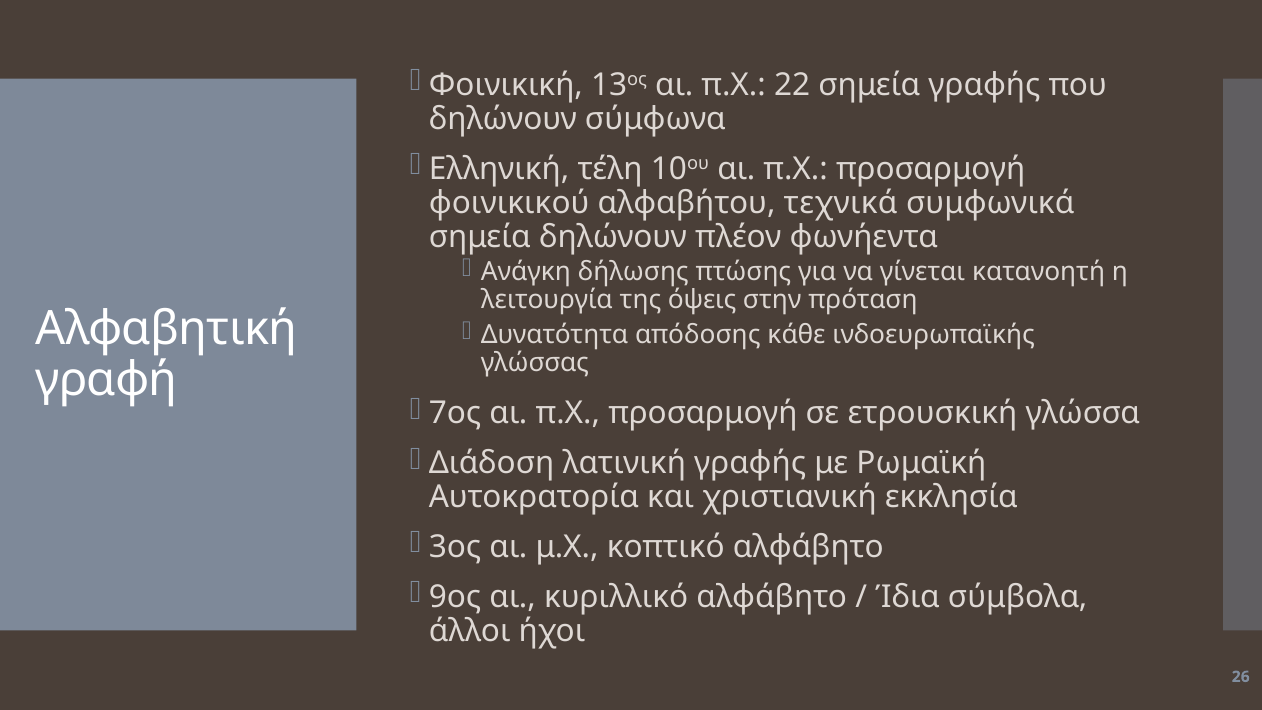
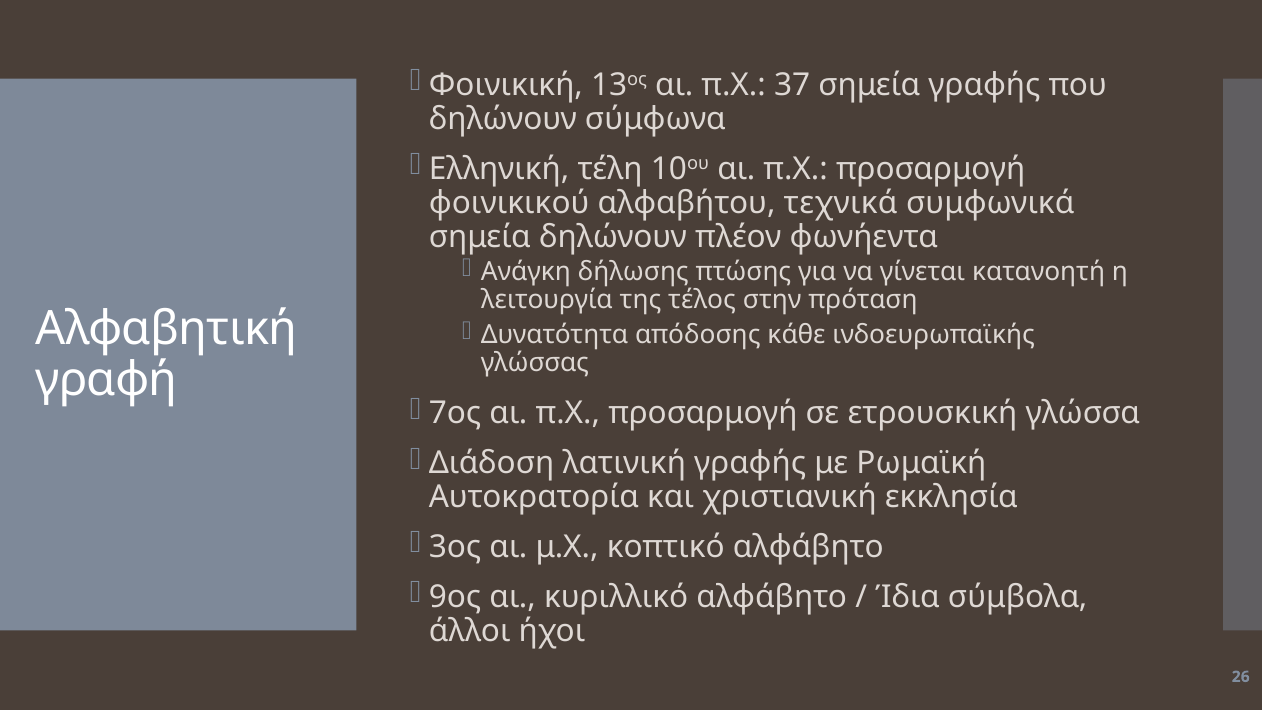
22: 22 -> 37 (792, 85)
όψεις: όψεις -> τέλος (702, 300)
